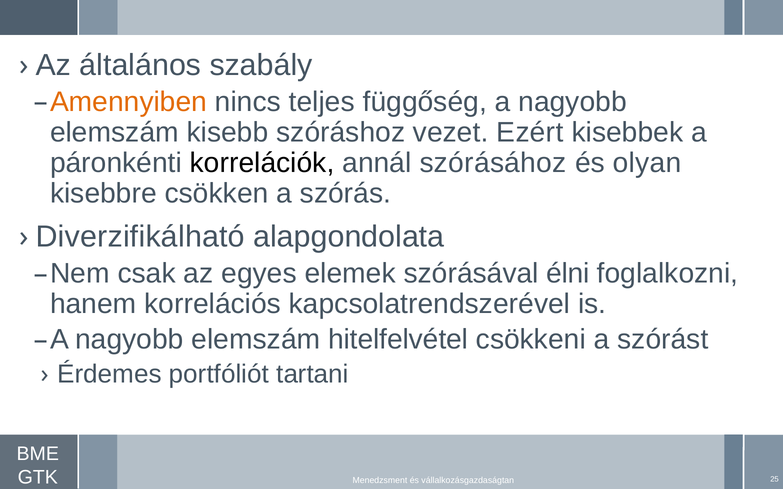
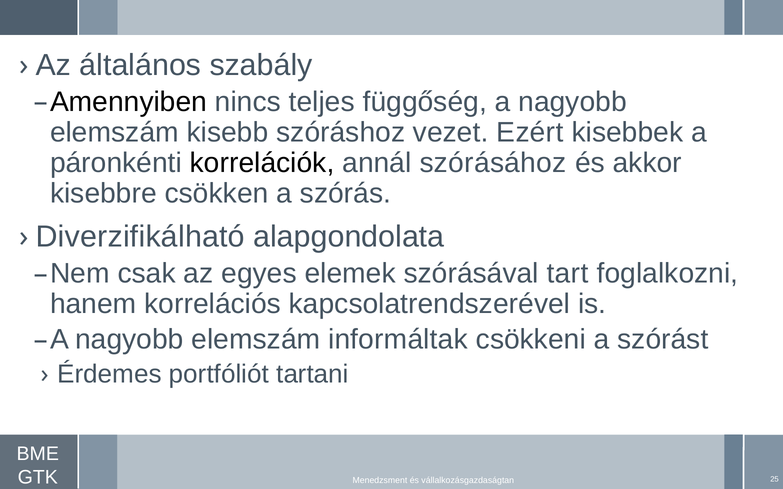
Amennyiben colour: orange -> black (129, 102)
olyan: olyan -> akkor (647, 163)
élni: élni -> tart (568, 274)
hitelfelvétel: hitelfelvétel -> informáltak (398, 340)
